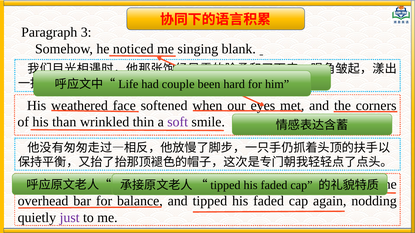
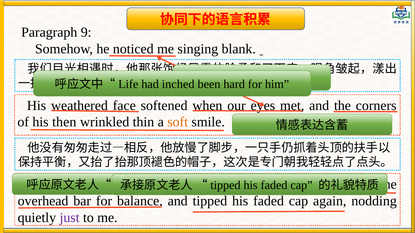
3: 3 -> 9 (86, 32)
couple: couple -> inched (178, 84)
than: than -> then (64, 122)
soft colour: purple -> orange (178, 122)
